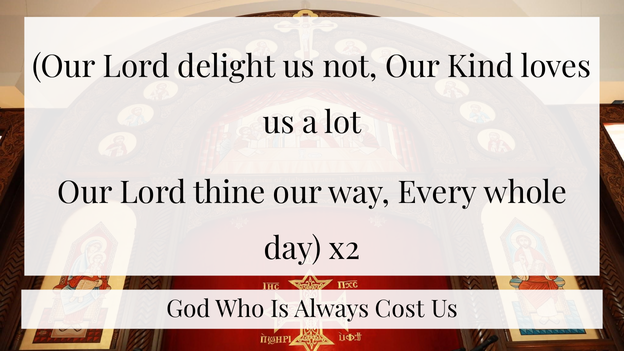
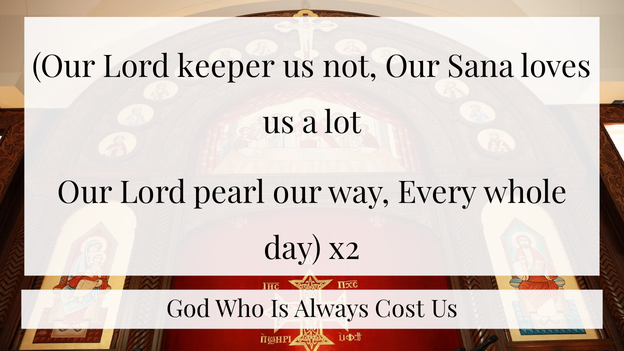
delight: delight -> keeper (226, 67)
Kind: Kind -> Sana (481, 67)
thine: thine -> pearl (229, 193)
